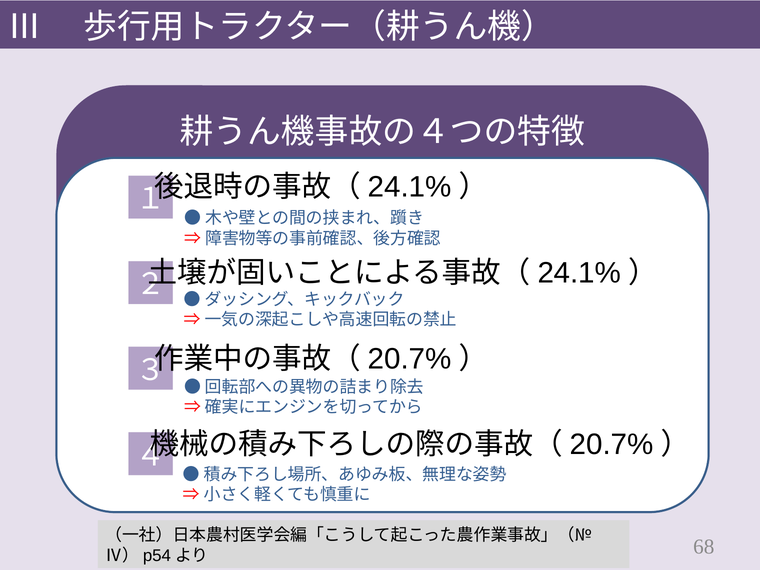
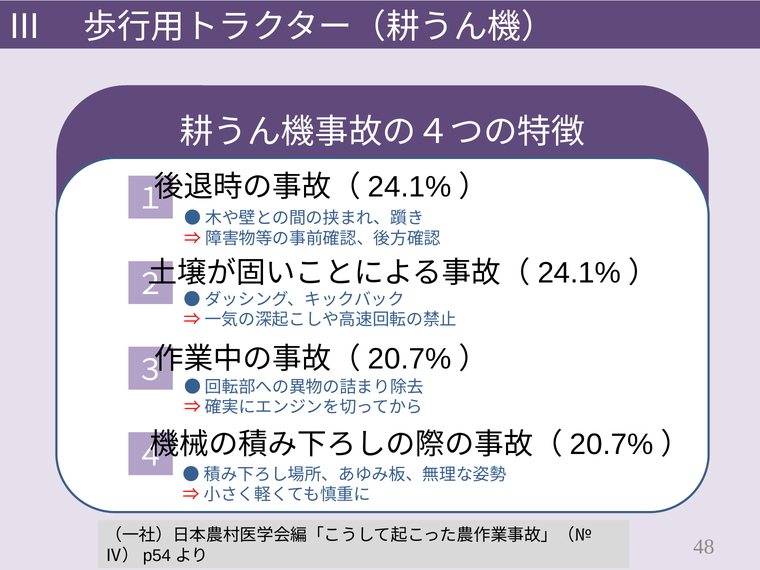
68: 68 -> 48 (704, 547)
